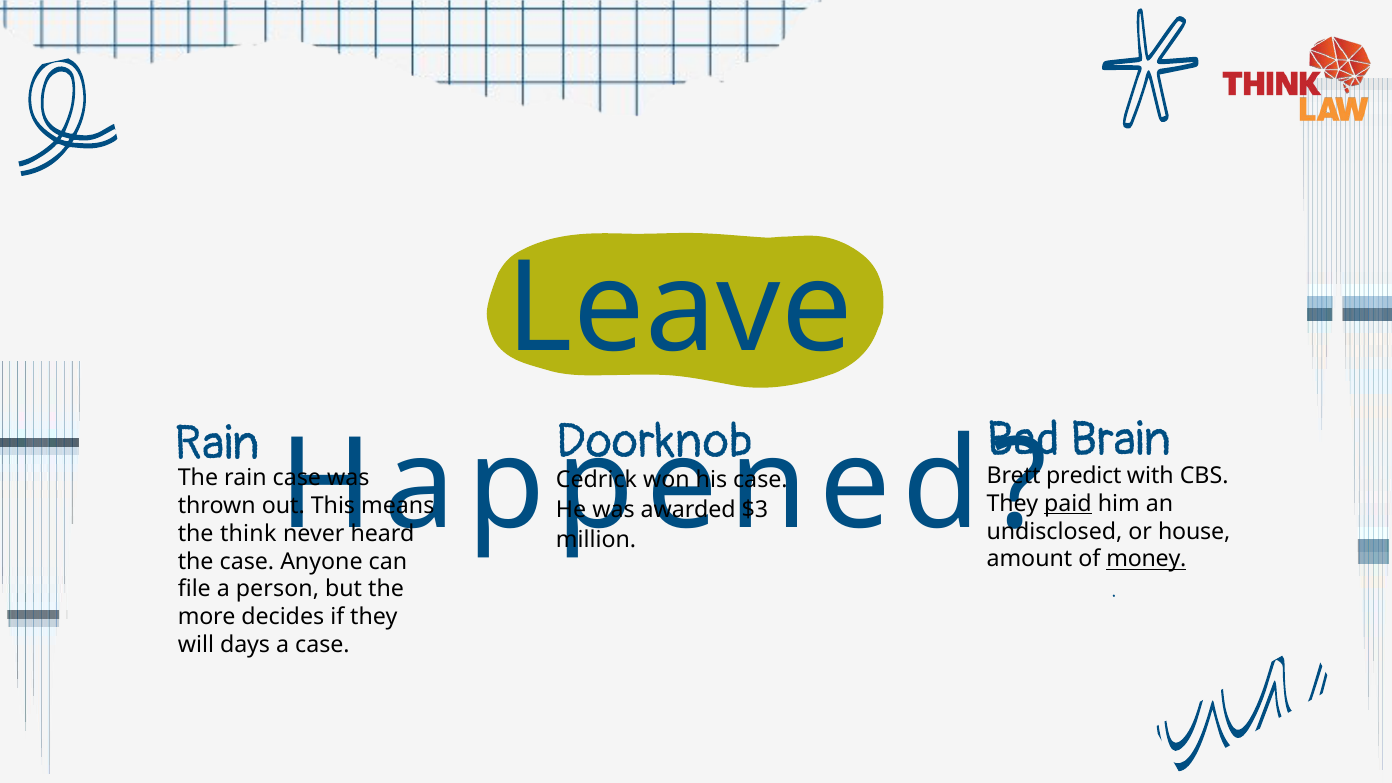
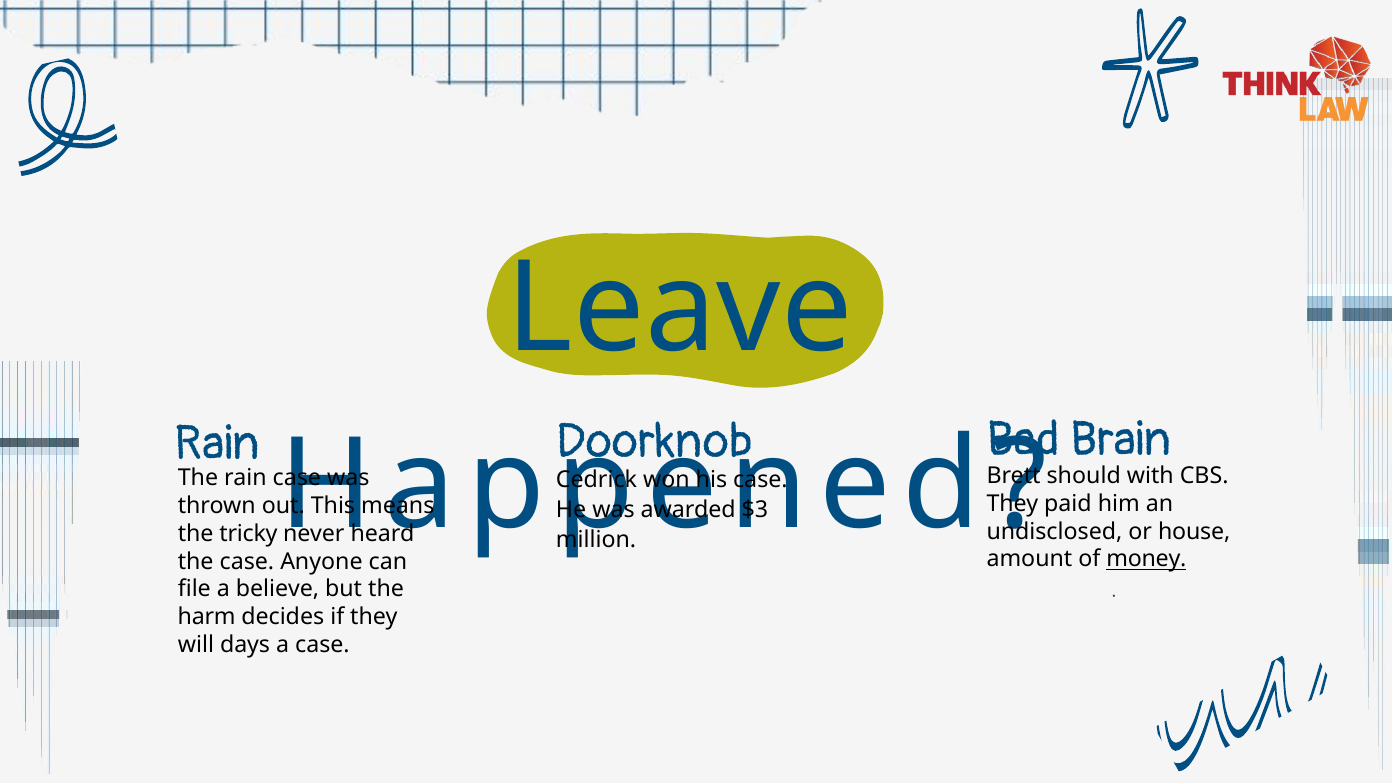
predict: predict -> should (1084, 476)
paid underline: present -> none (1068, 504)
think: think -> tricky (248, 534)
person: person -> believe (278, 589)
more: more -> harm (207, 617)
